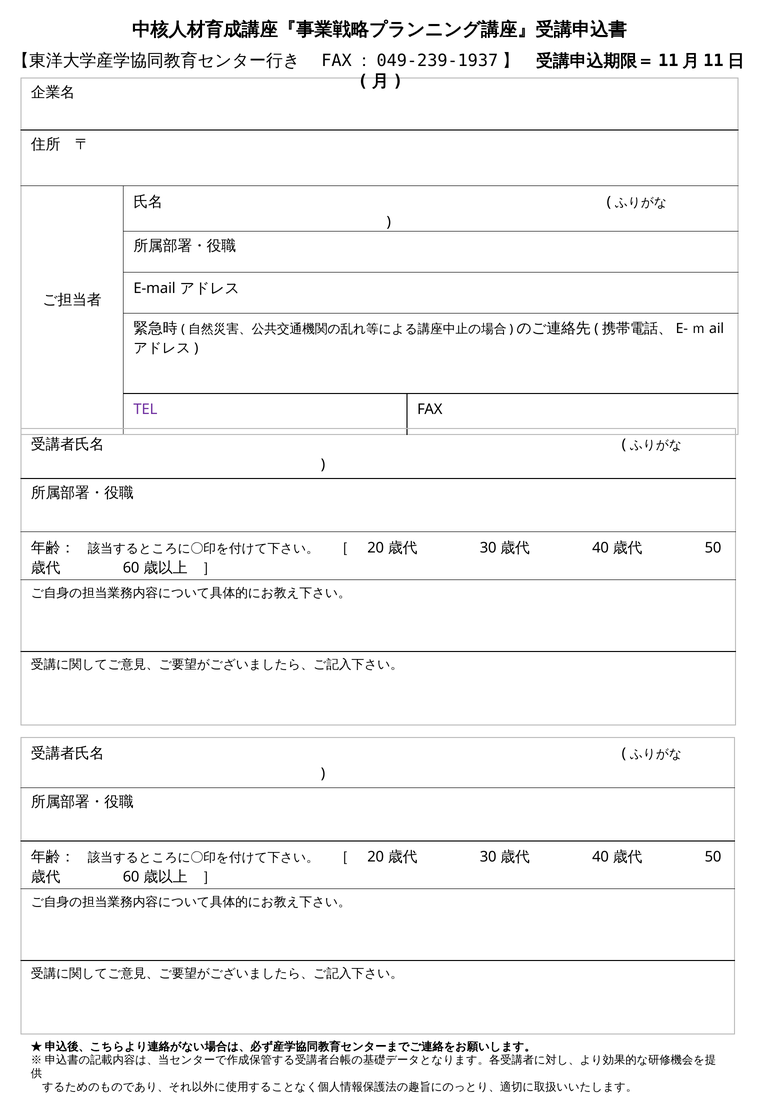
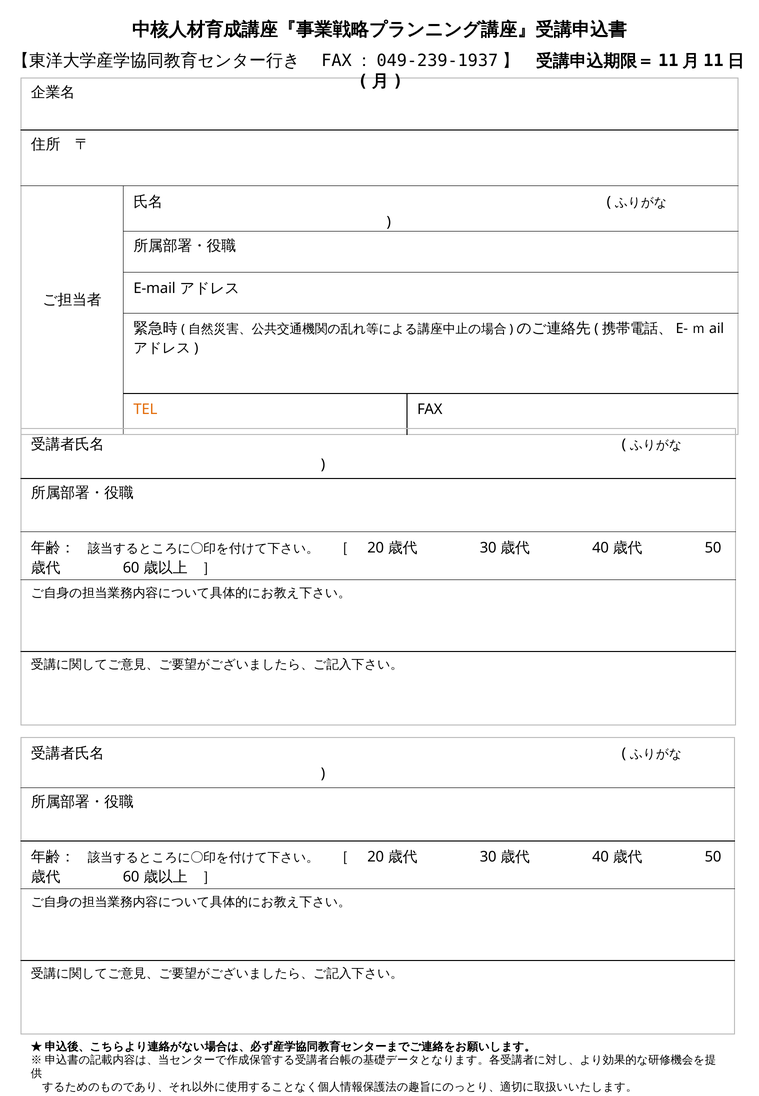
TEL colour: purple -> orange (145, 409)
